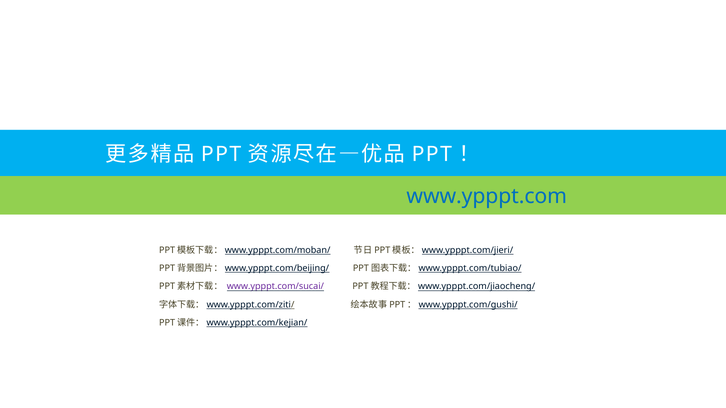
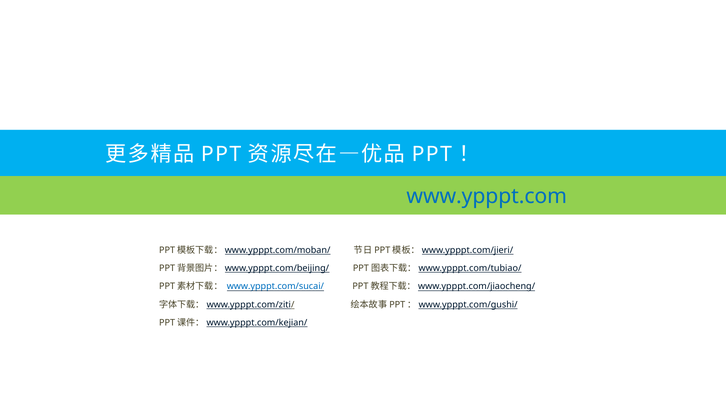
www.ypppt.com/sucai/ colour: purple -> blue (275, 287)
